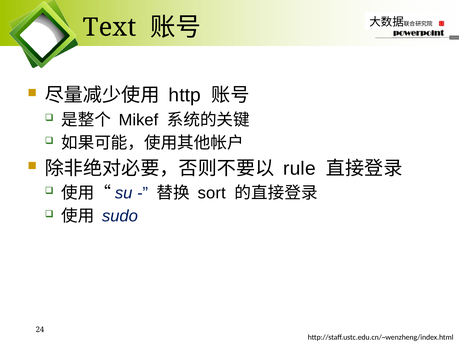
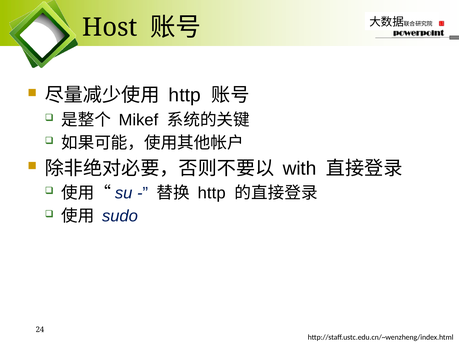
Text: Text -> Host (110, 28)
rule: rule -> with (300, 169)
sort: sort -> http (212, 193)
